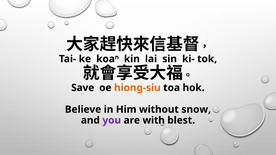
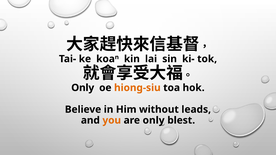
Save: Save -> Only (83, 88)
snow: snow -> leads (196, 110)
you colour: purple -> orange (112, 120)
are with: with -> only (154, 120)
